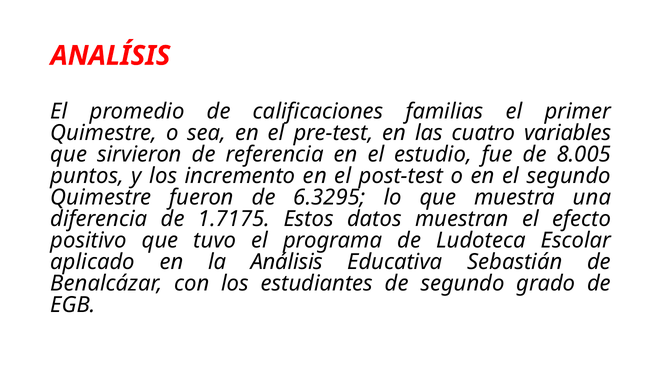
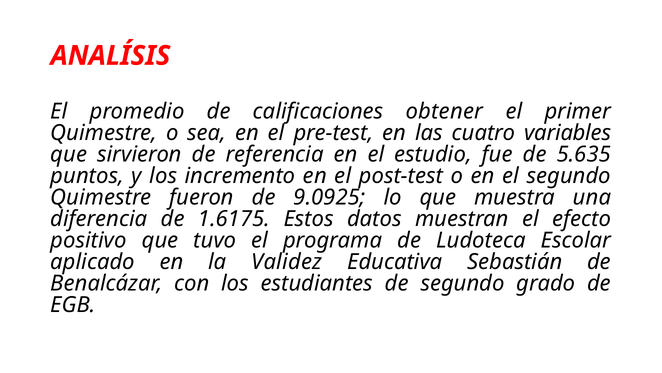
familias: familias -> obtener (444, 111)
8.005: 8.005 -> 5.635 (584, 154)
6.3295: 6.3295 -> 9.0925 (330, 197)
1.7175: 1.7175 -> 1.6175 (234, 219)
Análisis: Análisis -> Validez (287, 262)
